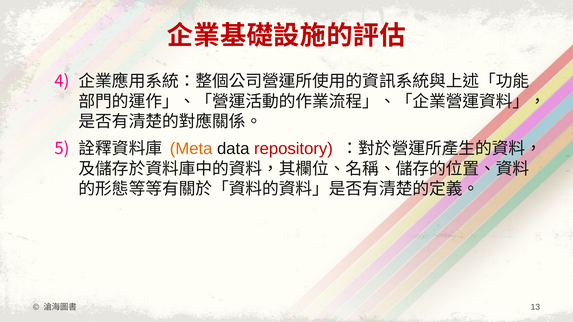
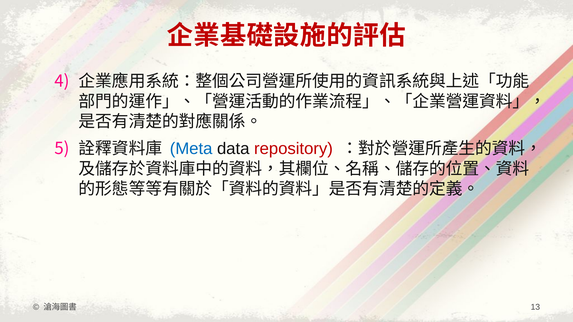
Meta colour: orange -> blue (191, 149)
